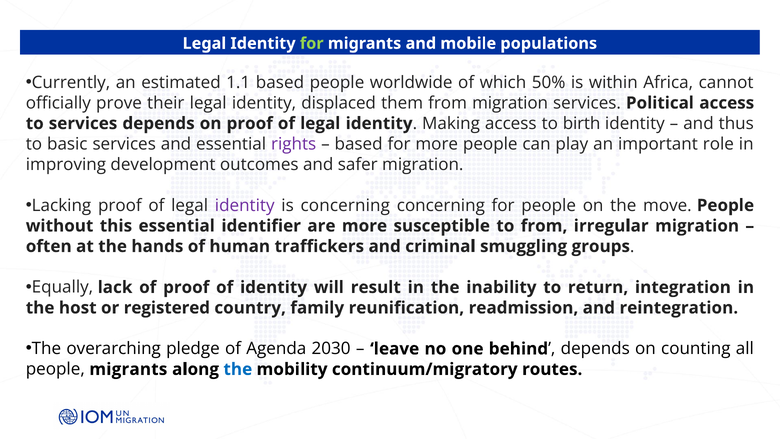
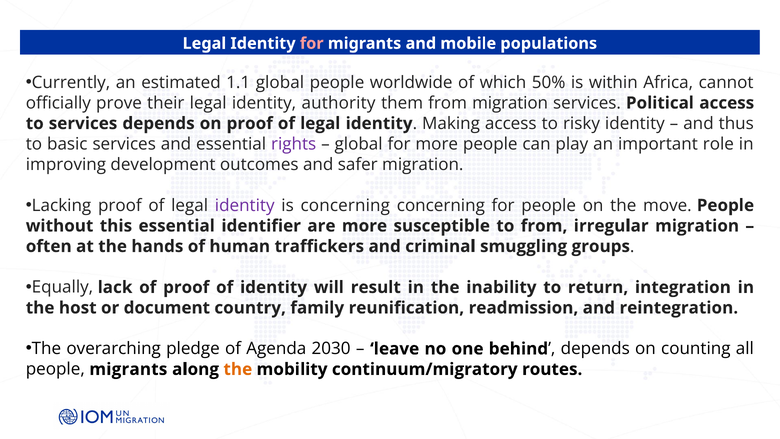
for colour: light green -> pink (312, 43)
1.1 based: based -> global (280, 82)
displaced: displaced -> authority (338, 103)
birth: birth -> risky (581, 123)
based: based -> global (359, 144)
registered: registered -> document (167, 308)
the colour: blue -> orange (238, 369)
